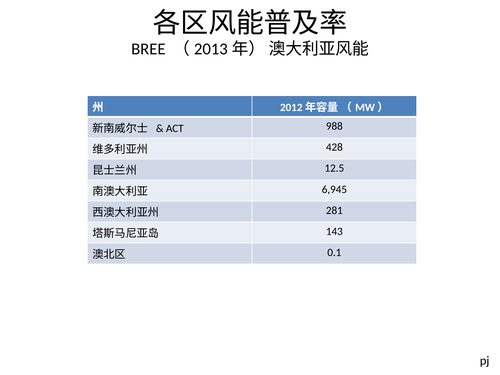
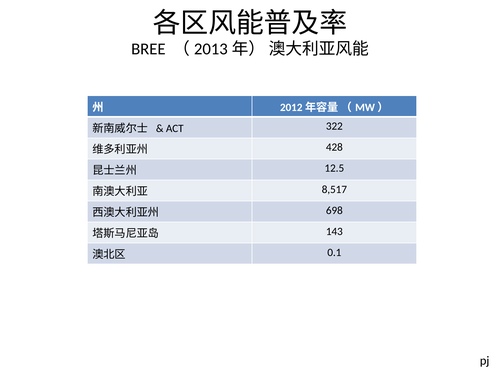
988: 988 -> 322 (334, 126)
6,945: 6,945 -> 8,517 (334, 189)
281: 281 -> 698 (334, 210)
